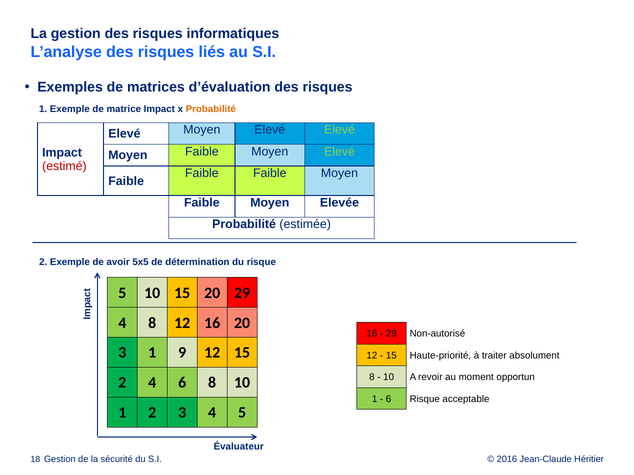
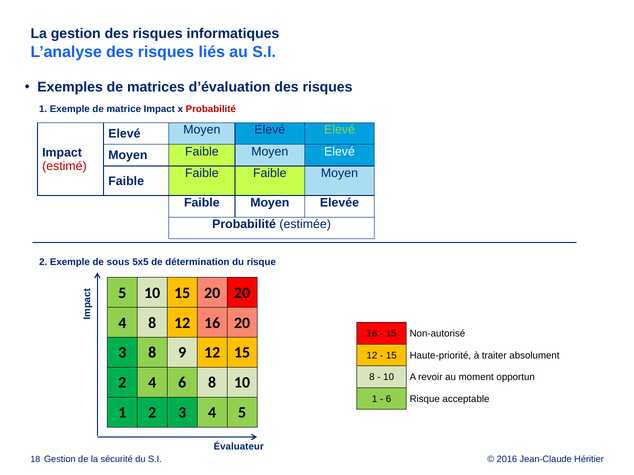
Probabilité colour: orange -> red (211, 109)
Elevé colour: light green -> white (339, 152)
avoir: avoir -> sous (118, 262)
20 29: 29 -> 20 (242, 293)
29: 29 -> 15 (391, 334)
3 1: 1 -> 8 (152, 353)
